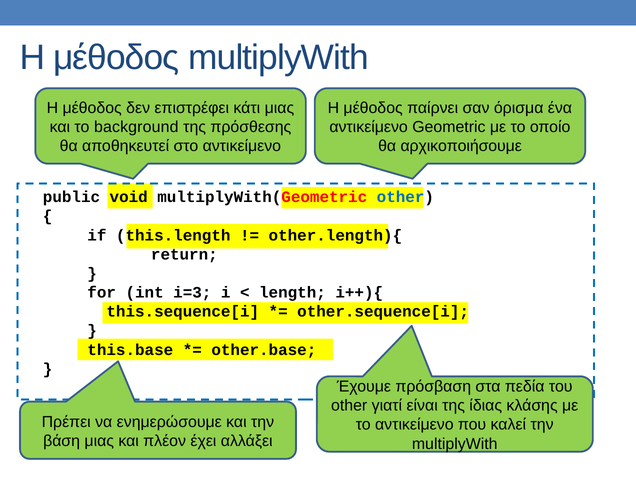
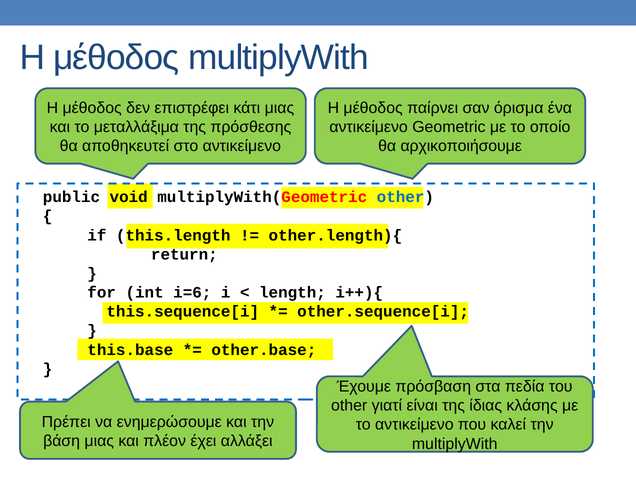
background: background -> μεταλλάξιμα (136, 127)
i=3: i=3 -> i=6 (192, 293)
